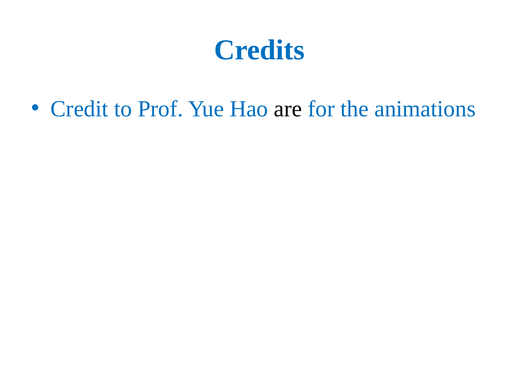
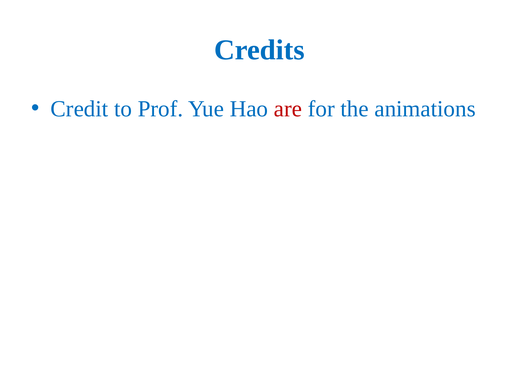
are colour: black -> red (288, 109)
